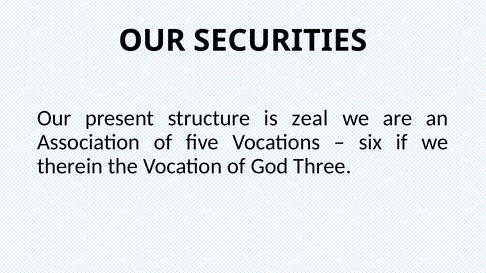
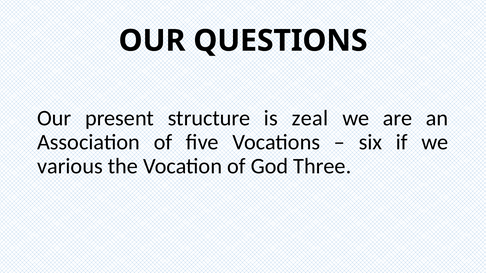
SECURITIES: SECURITIES -> QUESTIONS (280, 41)
therein: therein -> various (70, 167)
